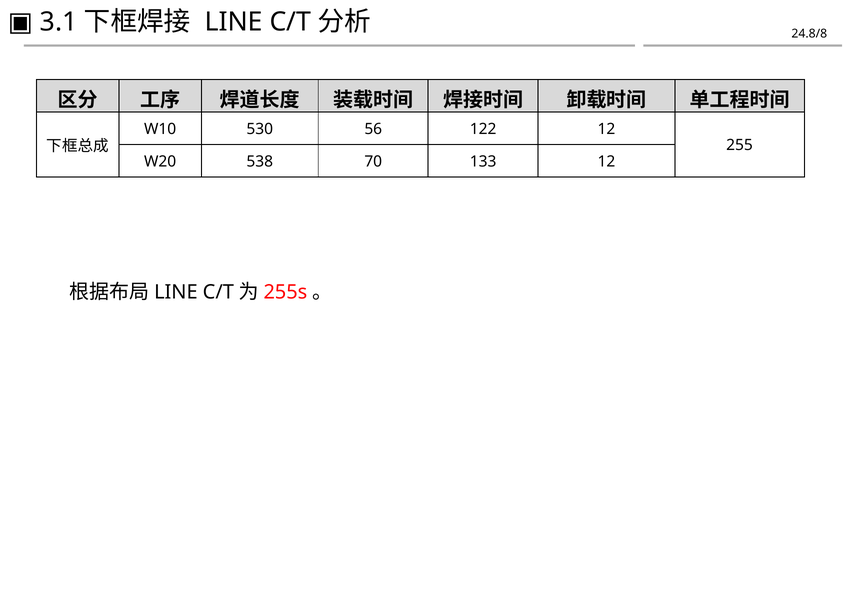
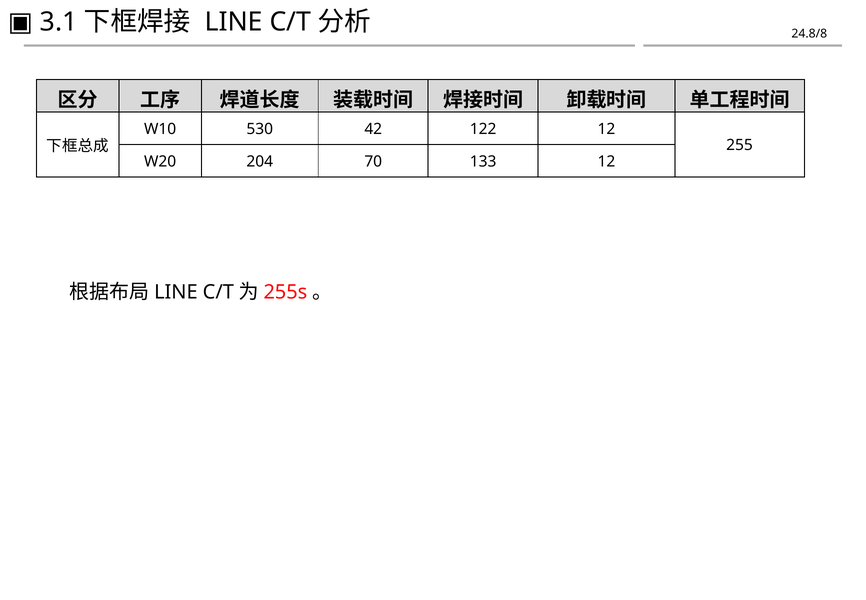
56: 56 -> 42 (373, 129)
538: 538 -> 204 (260, 161)
